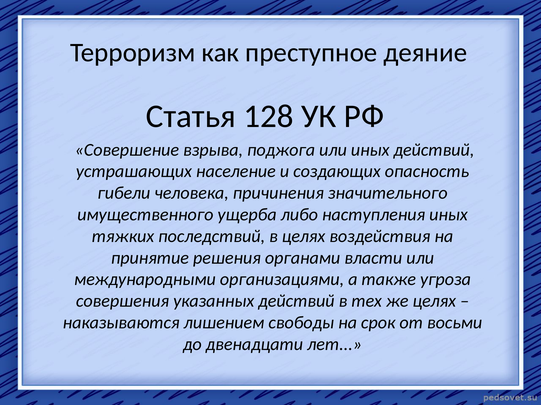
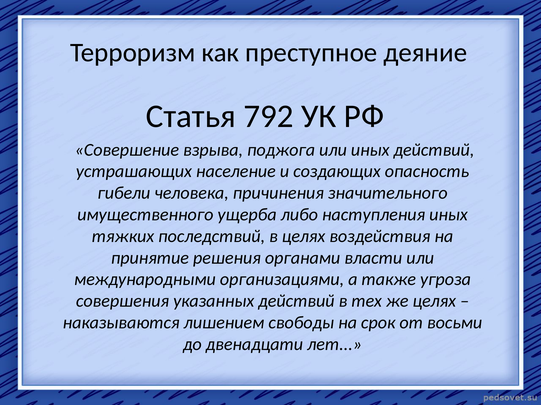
128: 128 -> 792 (268, 116)
